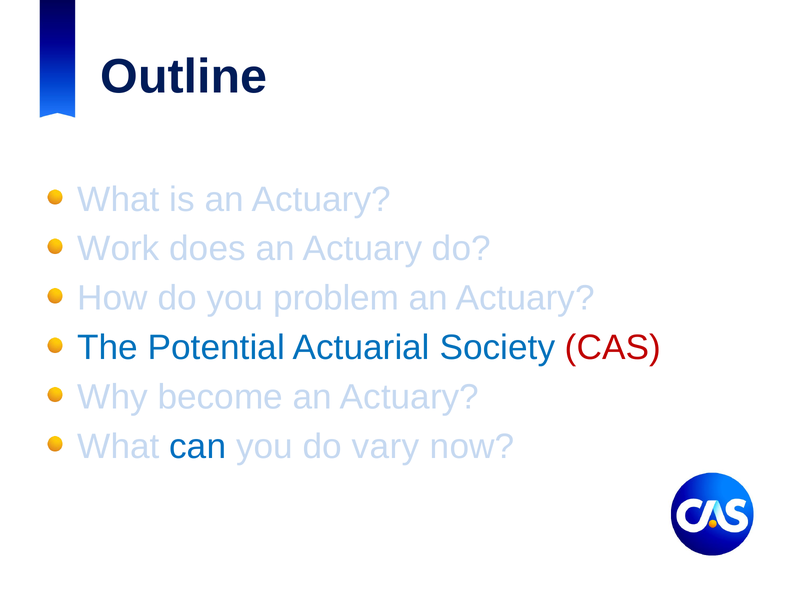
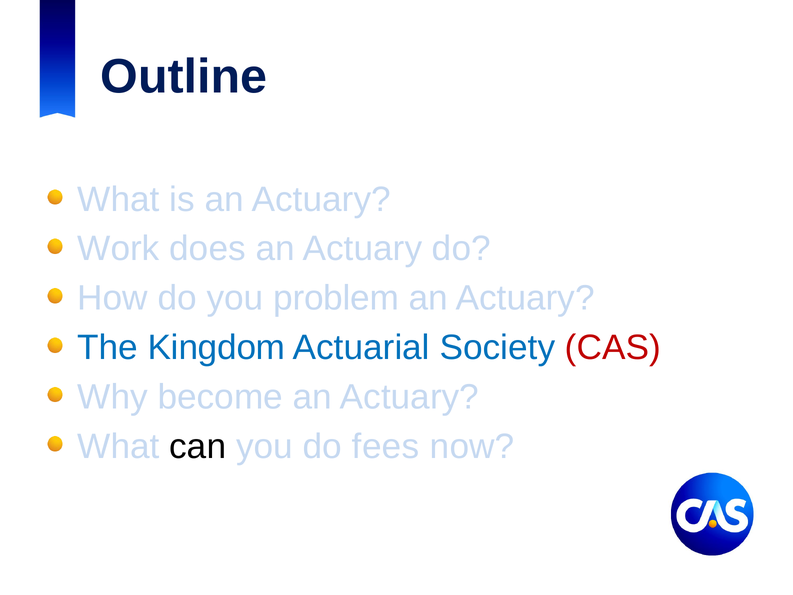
Potential: Potential -> Kingdom (216, 347)
can colour: blue -> black (198, 446)
vary: vary -> fees (386, 446)
